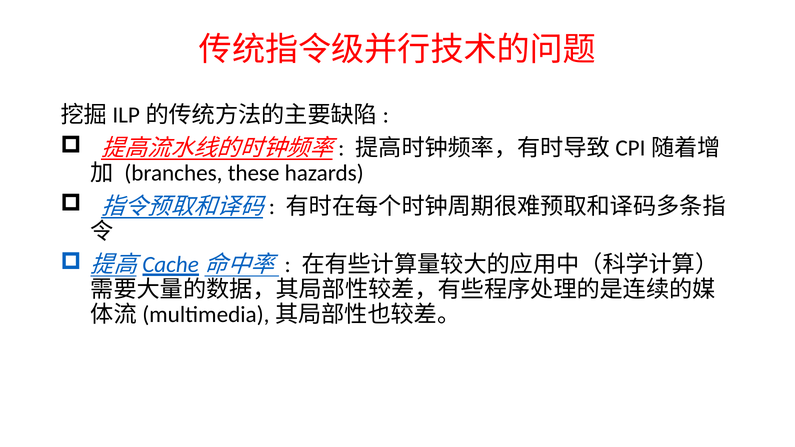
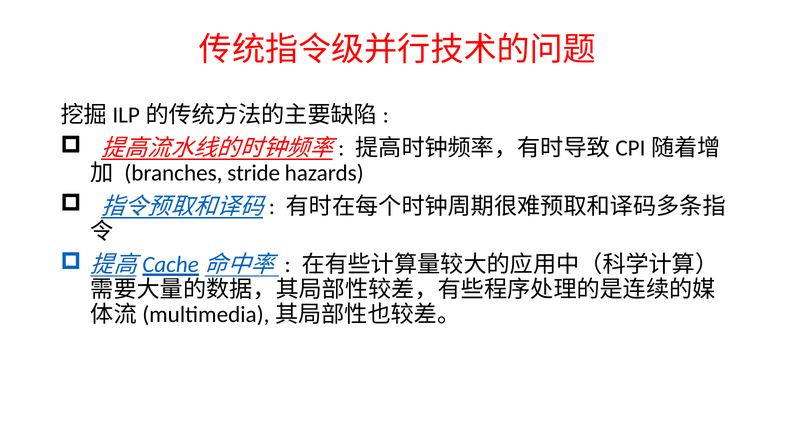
these: these -> stride (254, 173)
